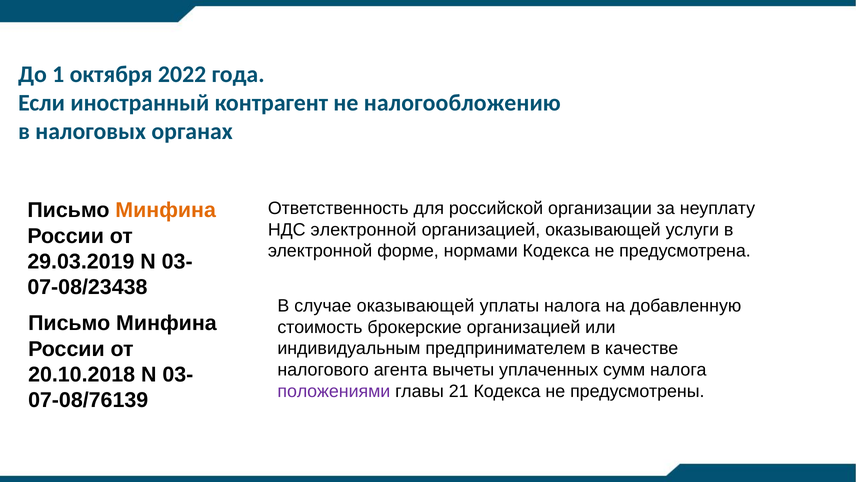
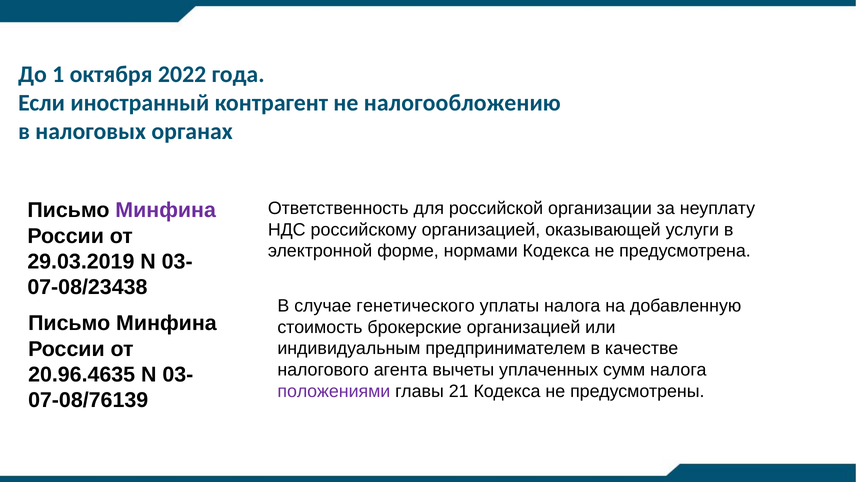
Минфина colour: orange -> purple (166, 210)
НДС электронной: электронной -> российскому (364, 229)
случае оказывающей: оказывающей -> генетического (416, 305)
20.10.2018: 20.10.2018 -> 20.96.4635 (82, 374)
